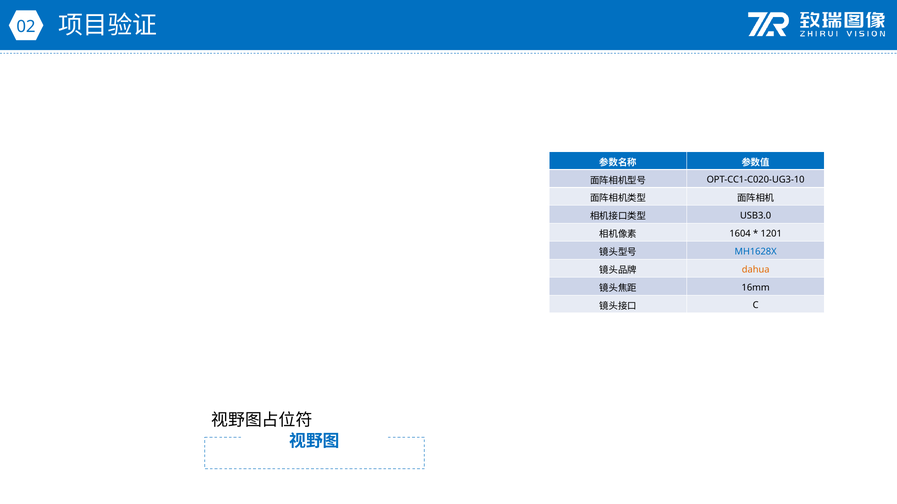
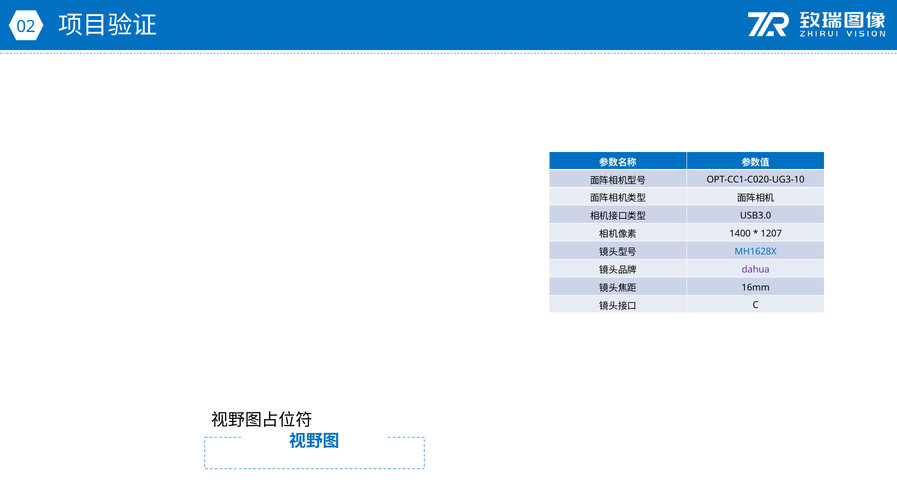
1604: 1604 -> 1400 (740, 234)
1201: 1201 -> 1207 (771, 234)
dahua colour: orange -> purple (756, 270)
